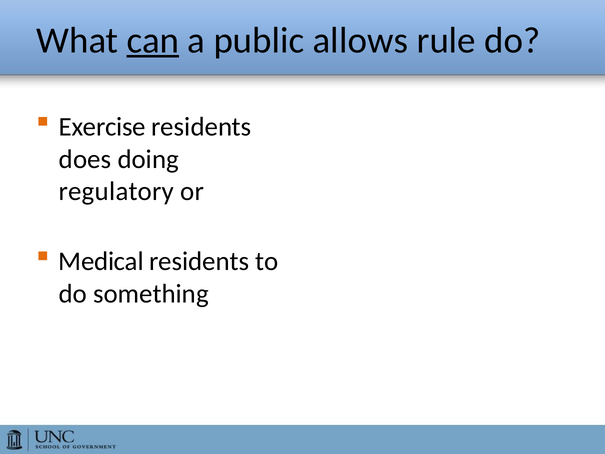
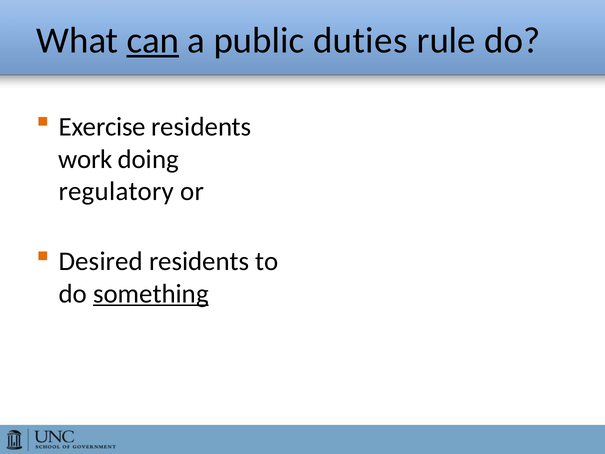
allows: allows -> duties (360, 40)
does: does -> work (85, 159)
Medical: Medical -> Desired (101, 261)
something underline: none -> present (151, 294)
